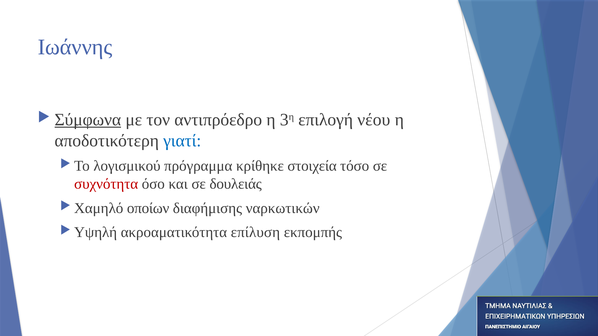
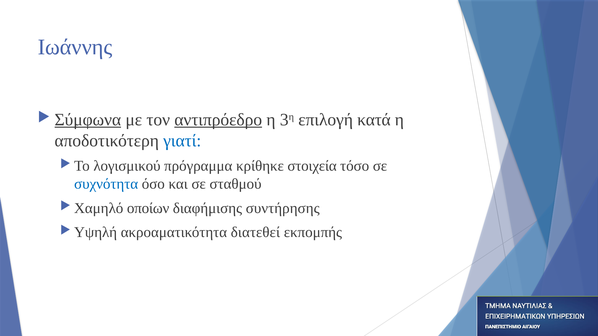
αντιπρόεδρο underline: none -> present (218, 120)
νέου: νέου -> κατά (374, 120)
συχνότητα colour: red -> blue (106, 184)
δουλειάς: δουλειάς -> σταθμού (236, 184)
ναρκωτικών: ναρκωτικών -> συντήρησης (283, 208)
επίλυση: επίλυση -> διατεθεί (255, 233)
